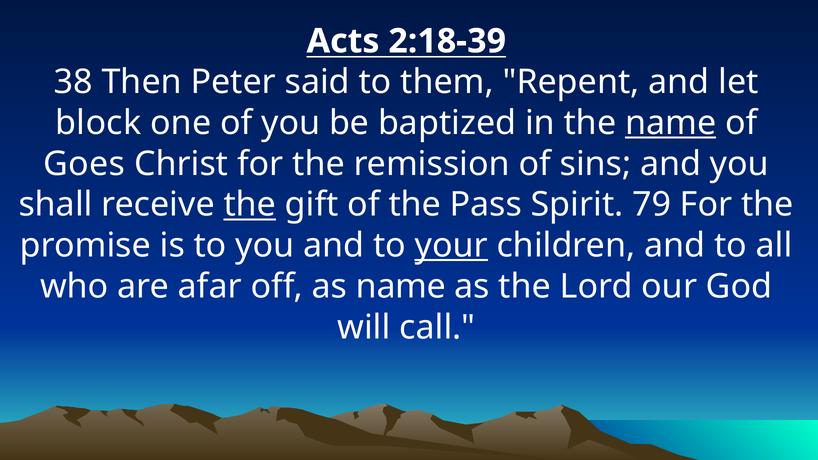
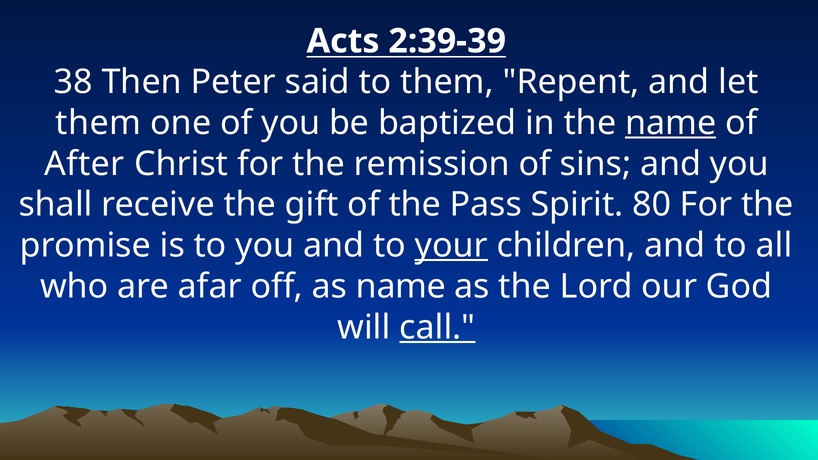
2:18-39: 2:18-39 -> 2:39-39 (447, 41)
block: block -> them (98, 123)
Goes: Goes -> After (84, 164)
the underline: present -> none (250, 205)
79: 79 -> 80 (652, 205)
call underline: none -> present (437, 327)
